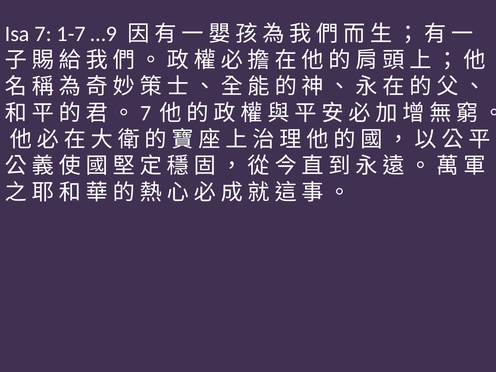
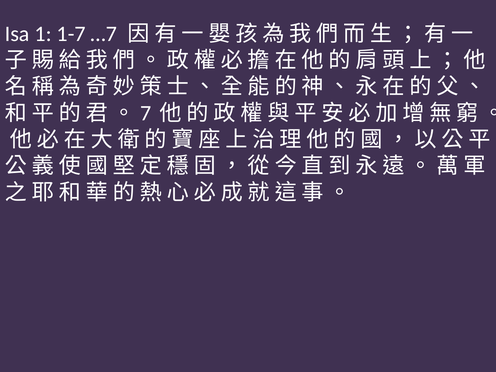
7: 7 -> 1 (43, 34)
…9: …9 -> …7 (104, 34)
